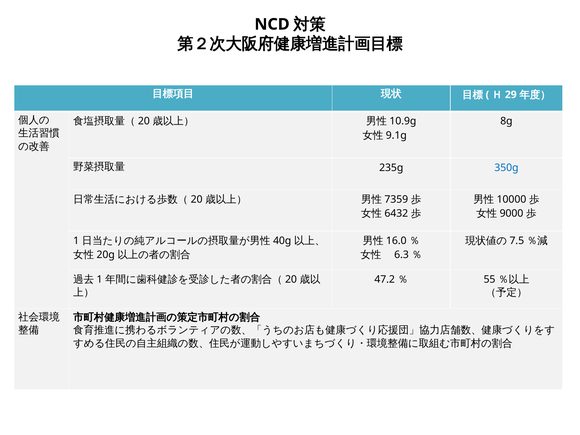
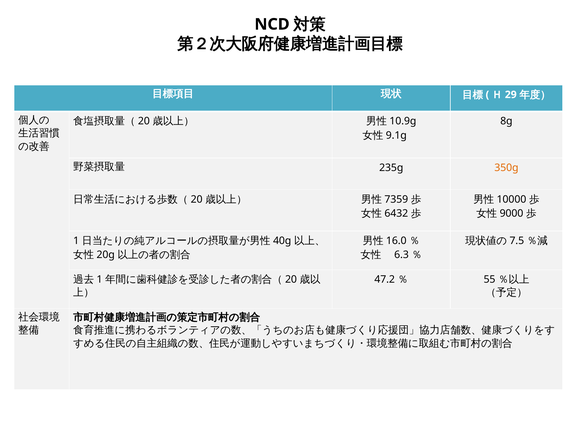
350g colour: blue -> orange (506, 168)
